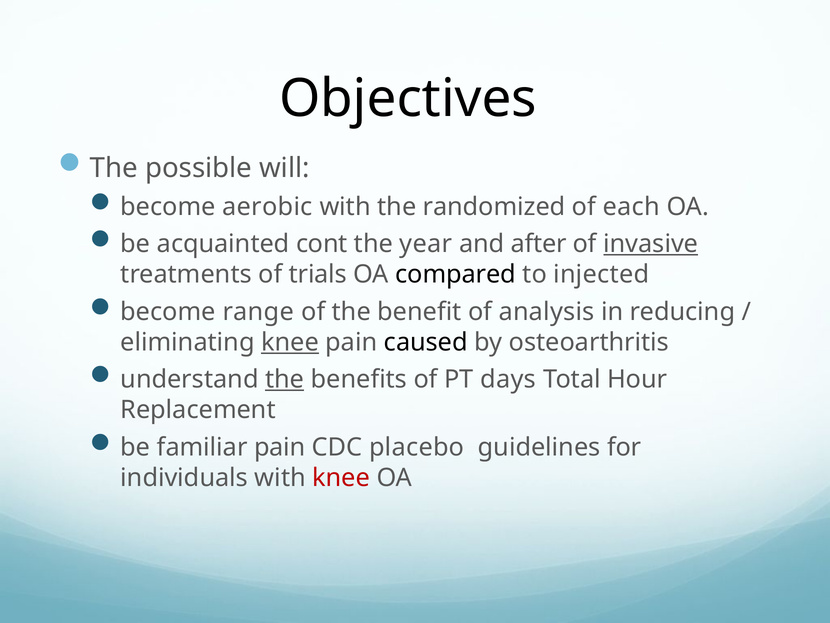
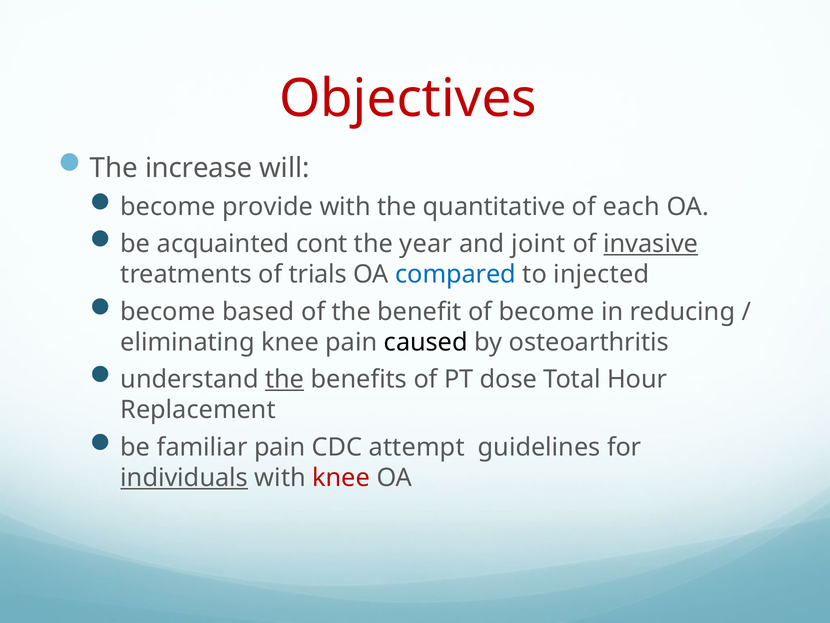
Objectives colour: black -> red (408, 99)
possible: possible -> increase (199, 168)
aerobic: aerobic -> provide (268, 206)
randomized: randomized -> quantitative (494, 206)
after: after -> joint (538, 244)
compared colour: black -> blue (456, 274)
range: range -> based (258, 312)
of analysis: analysis -> become (547, 312)
knee underline: present -> none (290, 342)
days: days -> dose (508, 379)
placebo: placebo -> attempt (417, 447)
individuals underline: none -> present (184, 477)
